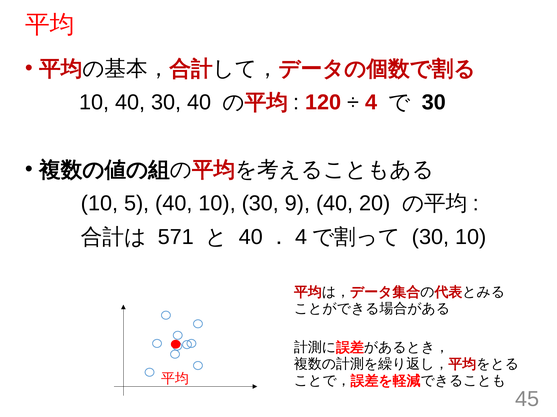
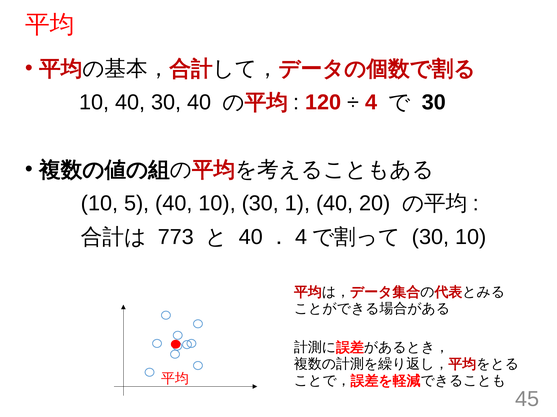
9: 9 -> 1 (297, 204)
571: 571 -> 773 (176, 238)
